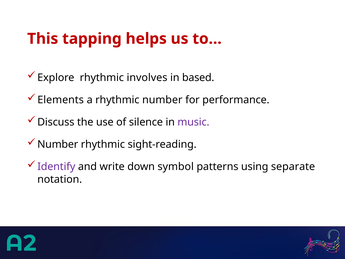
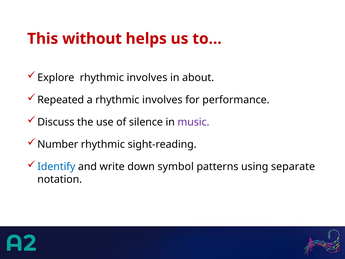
tapping: tapping -> without (92, 39)
based: based -> about (198, 78)
Elements: Elements -> Repeated (61, 100)
a rhythmic number: number -> involves (162, 100)
Identify colour: purple -> blue (56, 167)
